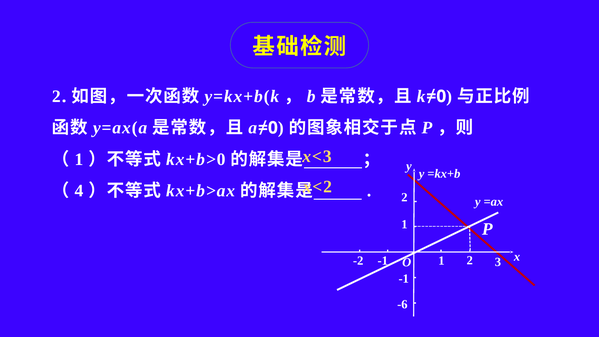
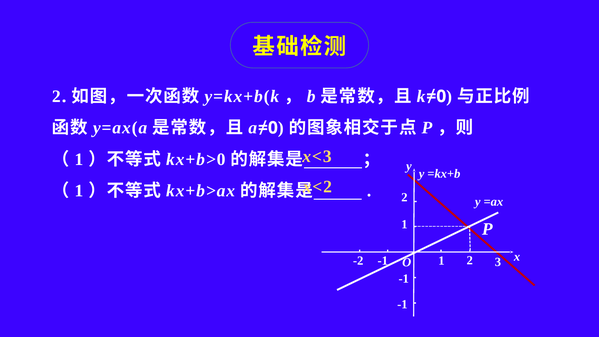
4: 4 -> 1 (79, 191)
-6: -6 -> -1 (402, 304)
